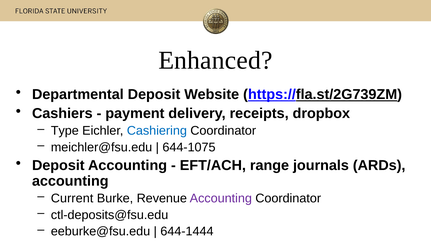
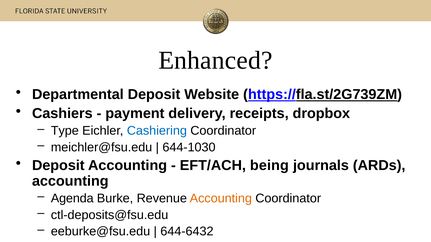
644-1075: 644-1075 -> 644-1030 (189, 148)
range: range -> being (269, 166)
Current: Current -> Agenda (72, 199)
Accounting colour: purple -> orange (221, 199)
644-1444: 644-1444 -> 644-6432 (187, 232)
